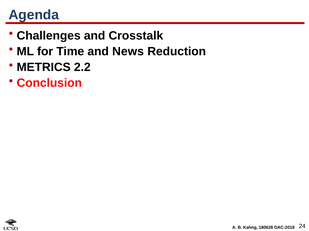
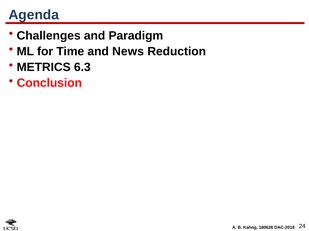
Crosstalk: Crosstalk -> Paradigm (136, 36)
2.2: 2.2 -> 6.3 (82, 67)
